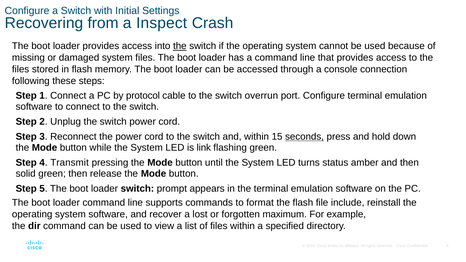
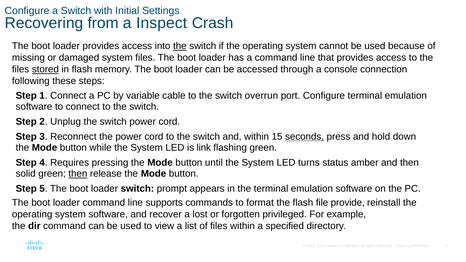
stored underline: none -> present (45, 69)
protocol: protocol -> variable (143, 96)
Transmit: Transmit -> Requires (70, 163)
then underline: none -> present (78, 174)
include: include -> provide (348, 203)
maximum: maximum -> privileged (285, 214)
